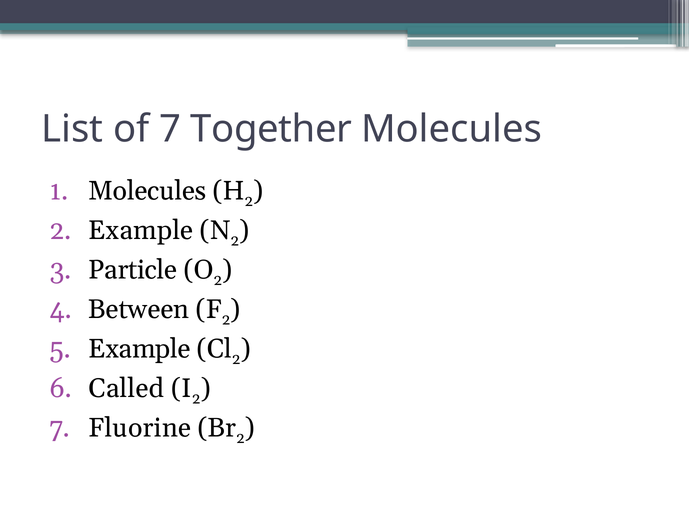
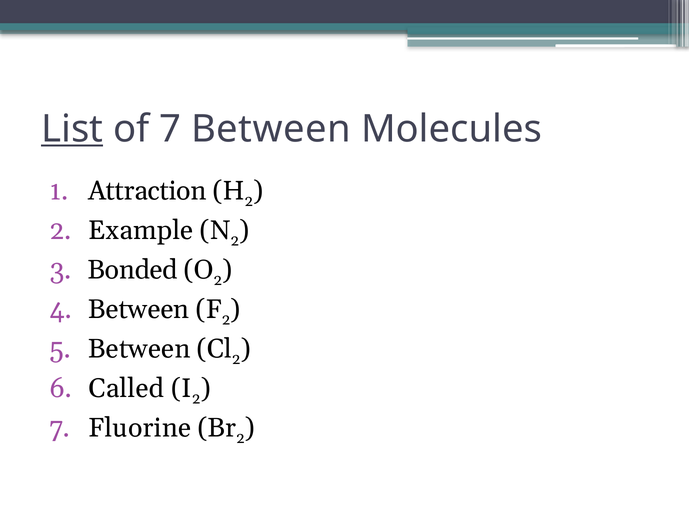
List underline: none -> present (72, 129)
7 Together: Together -> Between (271, 129)
Molecules: Molecules -> Attraction (147, 191)
Particle: Particle -> Bonded (133, 270)
Example: Example -> Between (139, 349)
